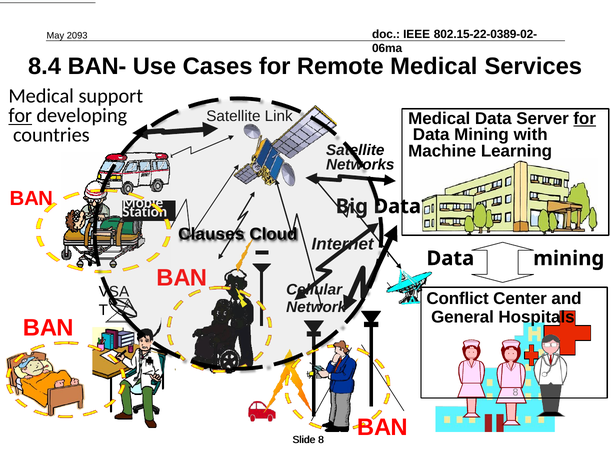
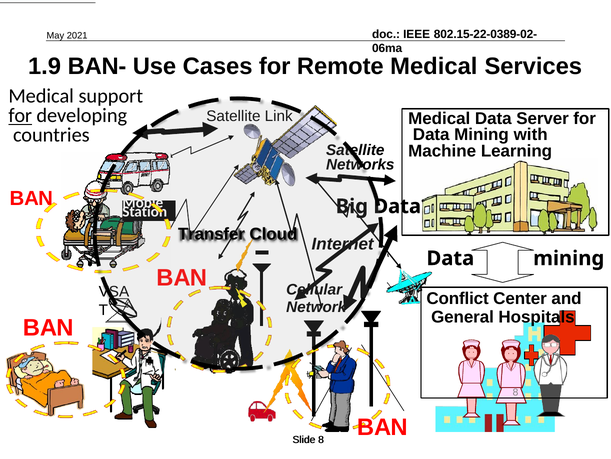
2093: 2093 -> 2021 (77, 36)
8.4: 8.4 -> 1.9 (45, 66)
for underline: present -> none (585, 118)
Clauses: Clauses -> Transfer (211, 234)
